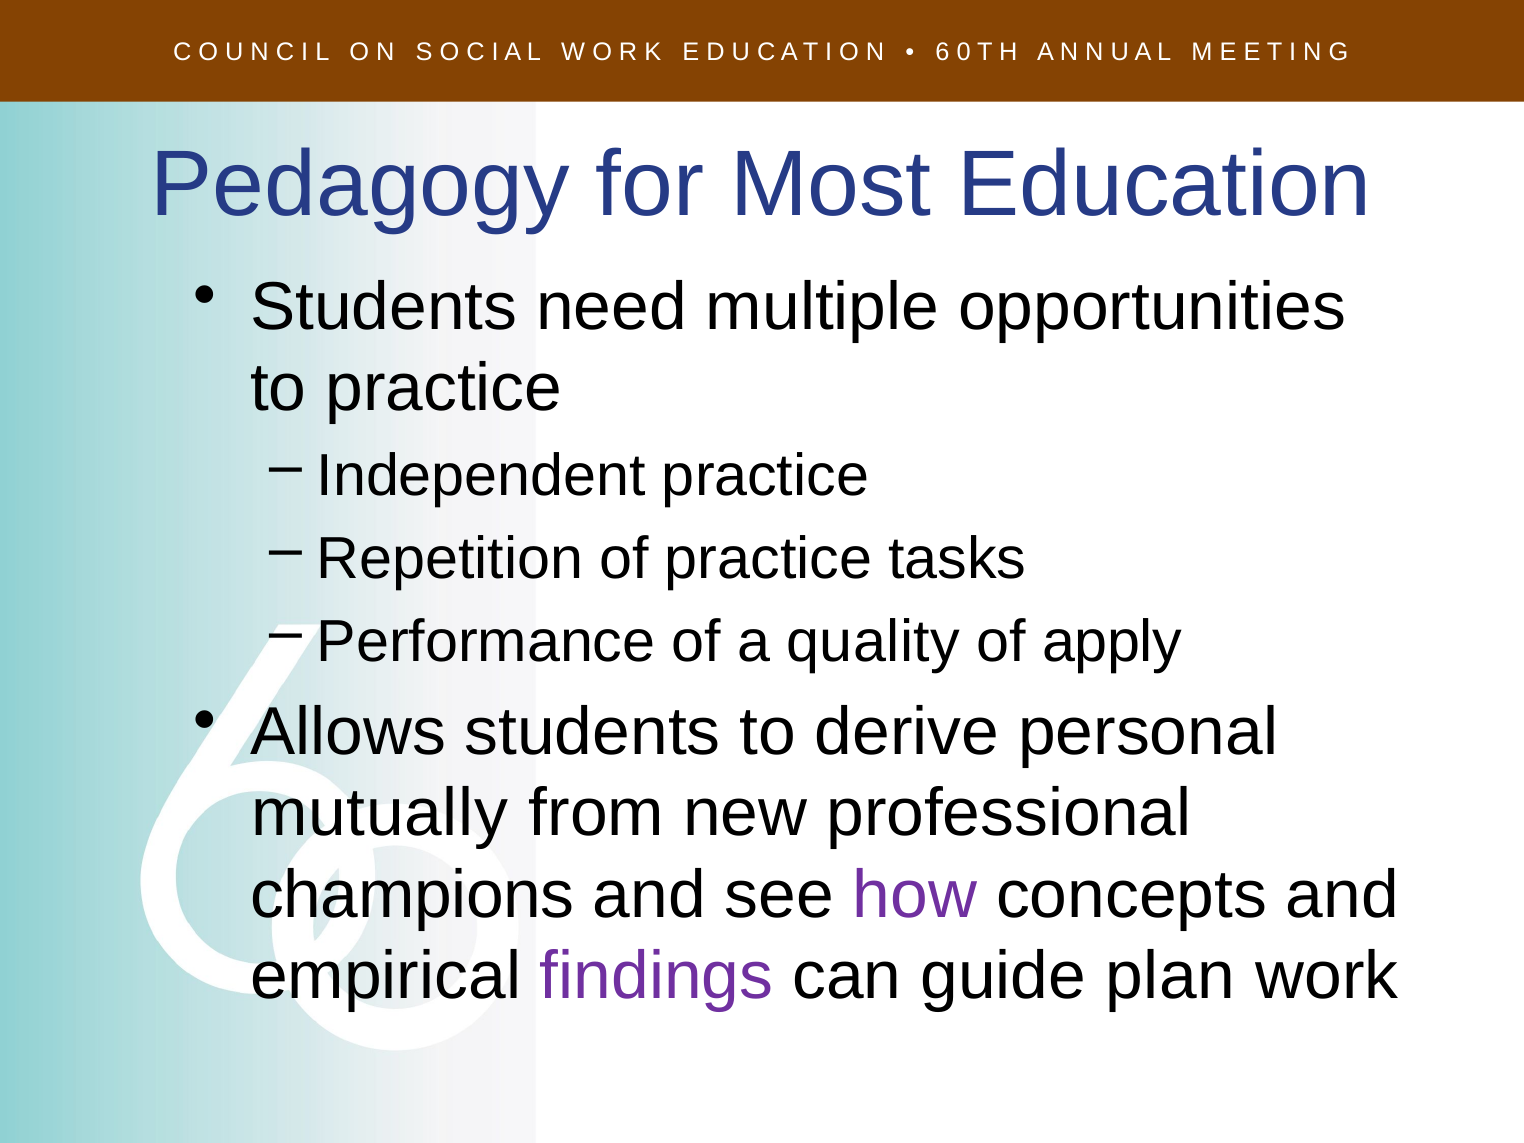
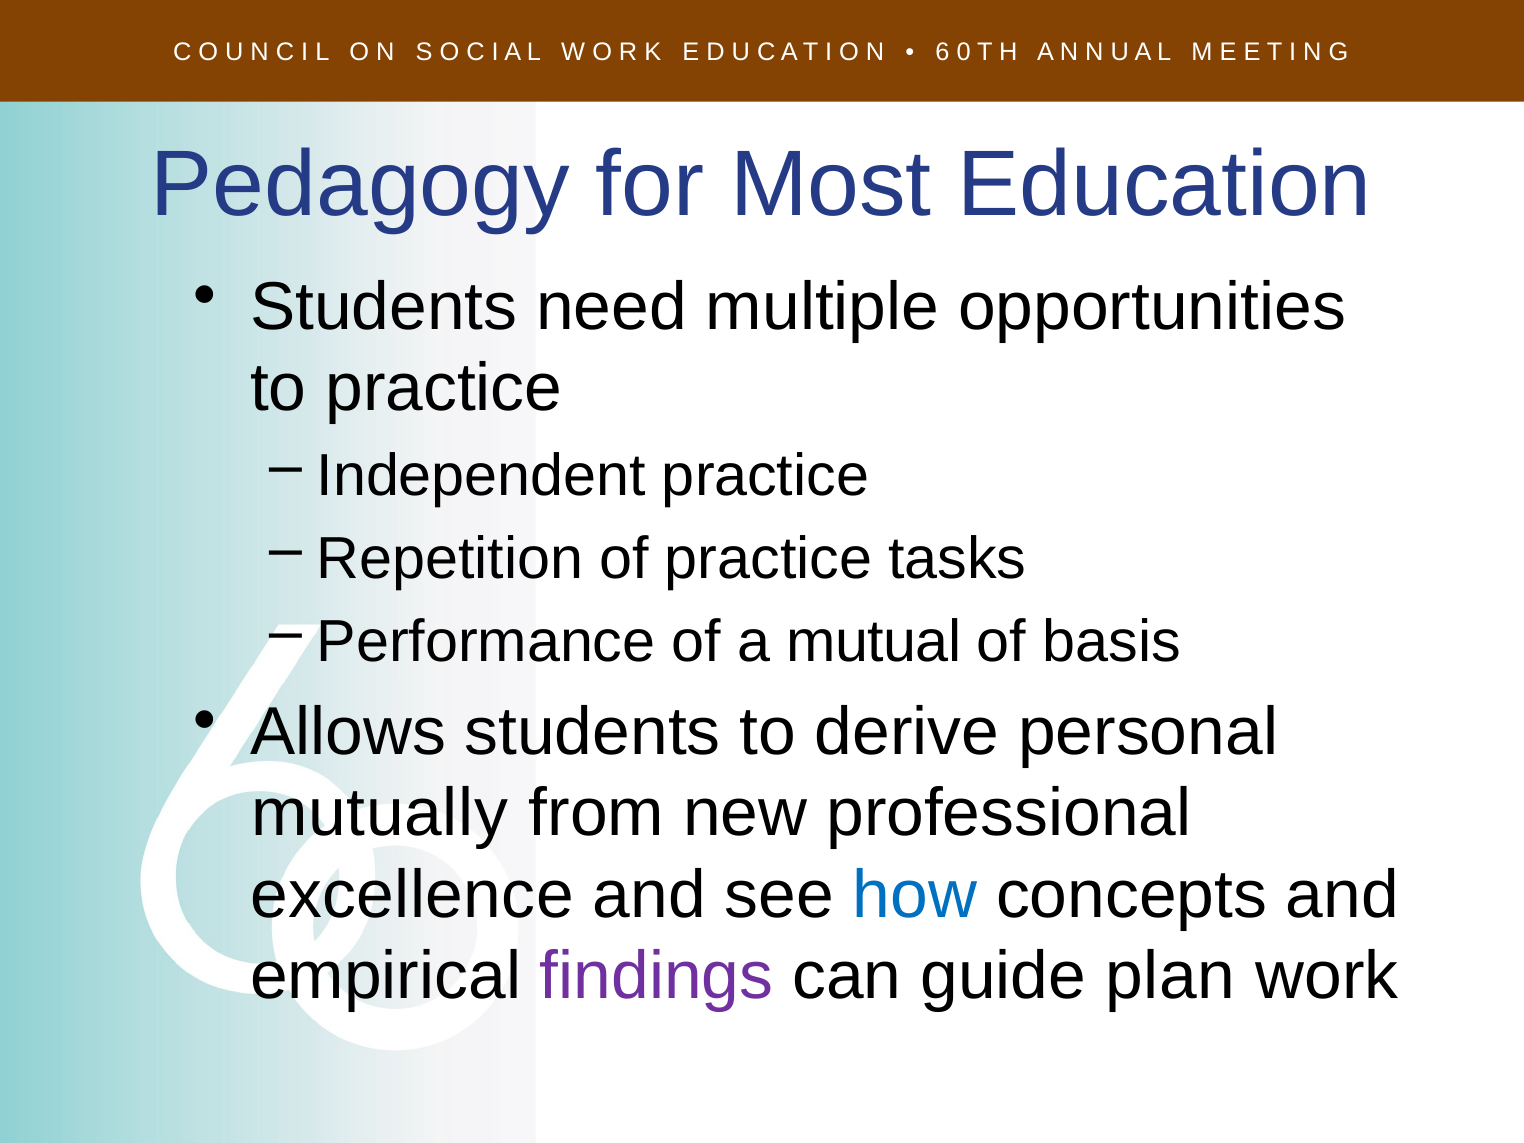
quality: quality -> mutual (874, 642)
apply: apply -> basis (1112, 642)
champions: champions -> excellence (412, 895)
how colour: purple -> blue (915, 895)
